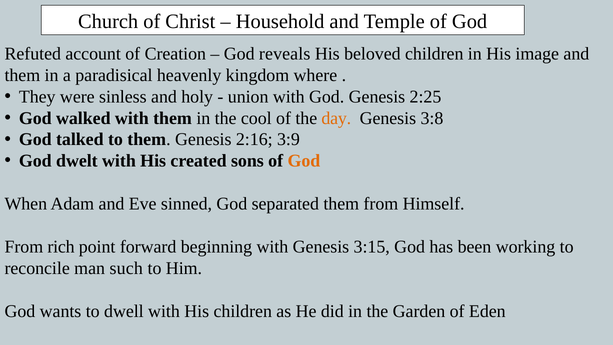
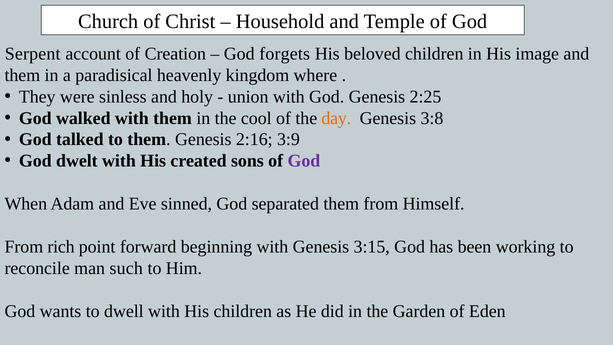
Refuted: Refuted -> Serpent (33, 54)
reveals: reveals -> forgets (285, 54)
God colour: orange -> purple (304, 161)
